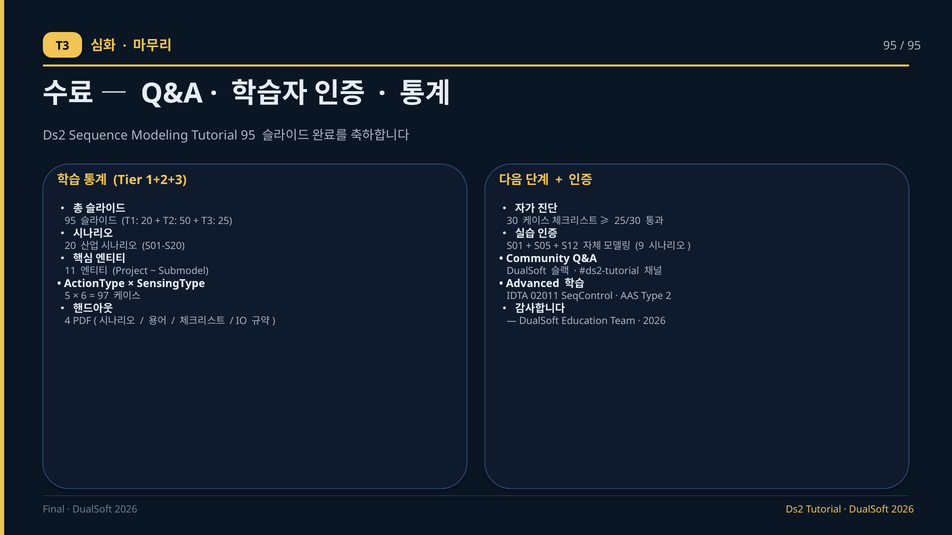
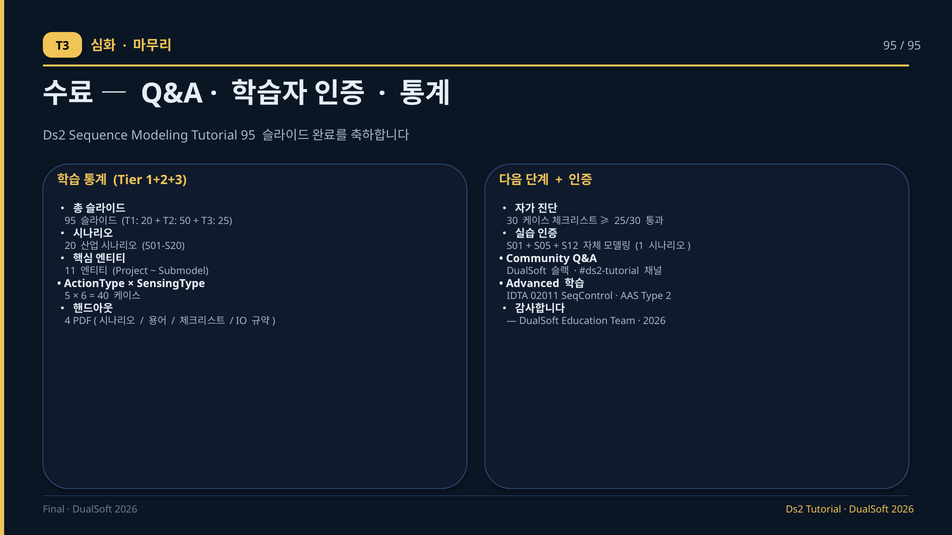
9: 9 -> 1 (640, 246)
97: 97 -> 40 (103, 296)
